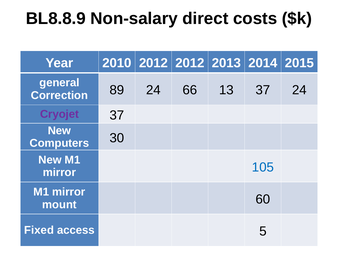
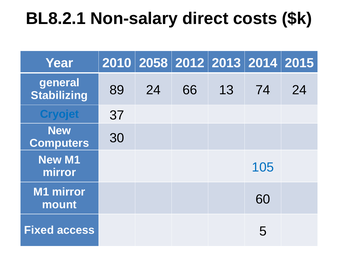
BL8.8.9: BL8.8.9 -> BL8.2.1 (56, 19)
2010 2012: 2012 -> 2058 (153, 63)
Correction: Correction -> Stabilizing (59, 95)
13 37: 37 -> 74 (263, 90)
Cryojet colour: purple -> blue (59, 114)
